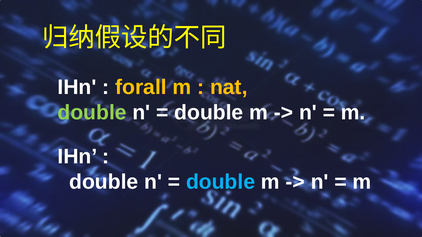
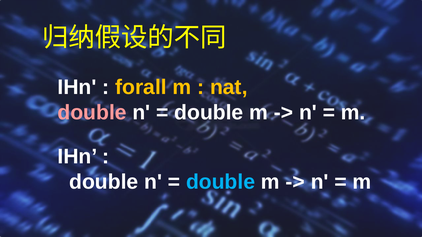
double colour: light green -> pink (92, 113)
